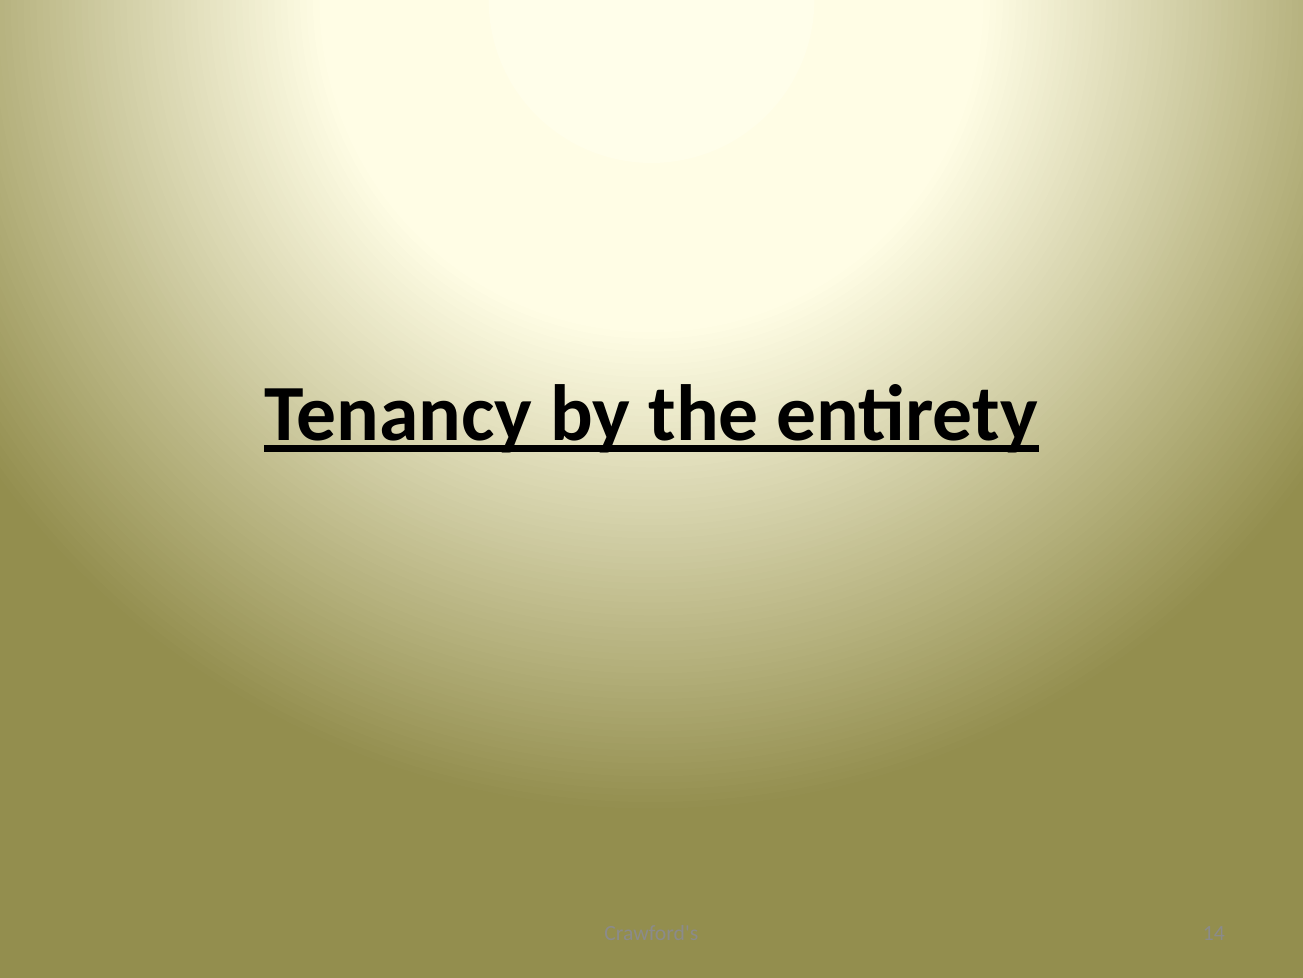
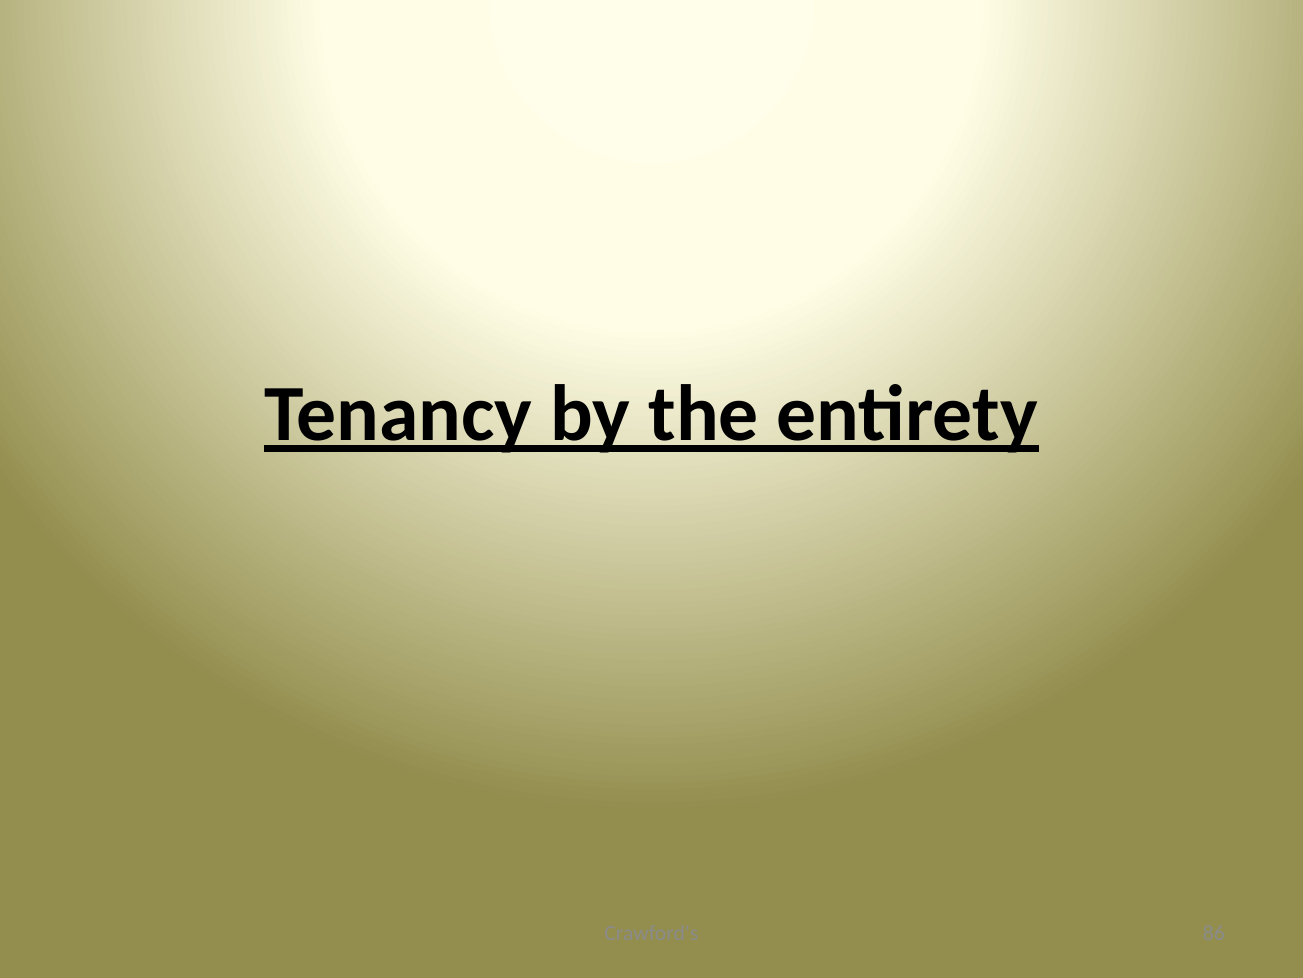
14: 14 -> 86 (1214, 933)
